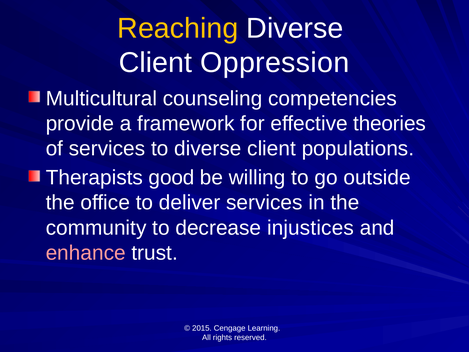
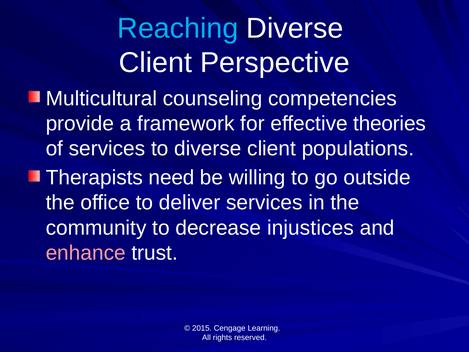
Reaching colour: yellow -> light blue (178, 28)
Oppression: Oppression -> Perspective (275, 63)
good: good -> need (172, 178)
